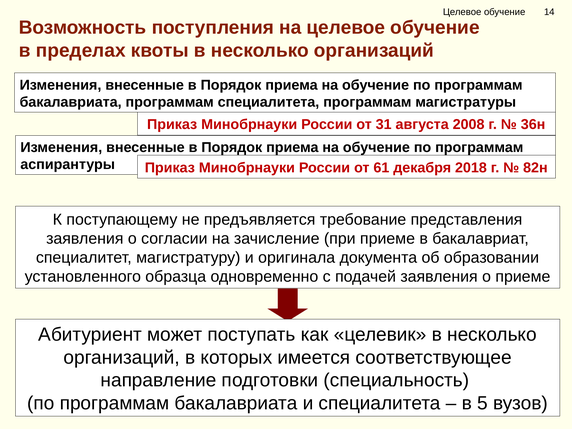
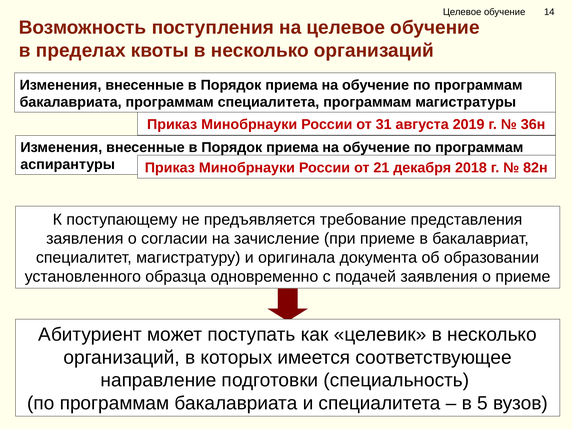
2008: 2008 -> 2019 (469, 125)
61: 61 -> 21 (381, 168)
